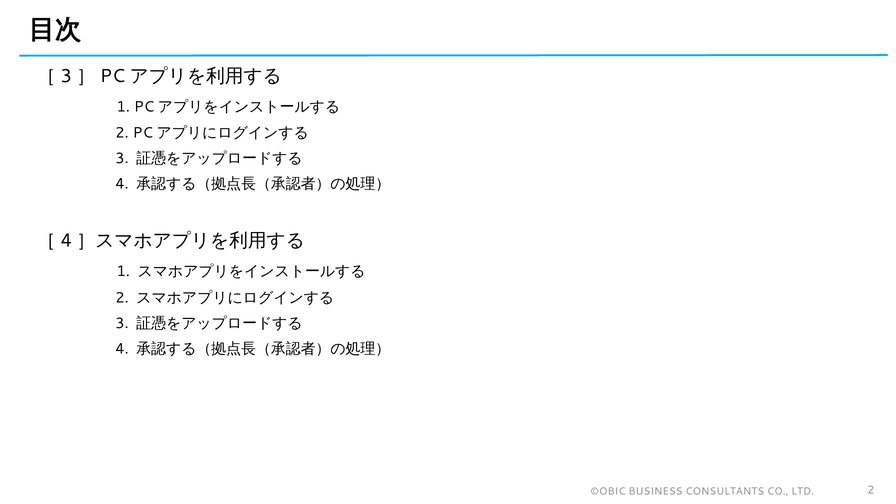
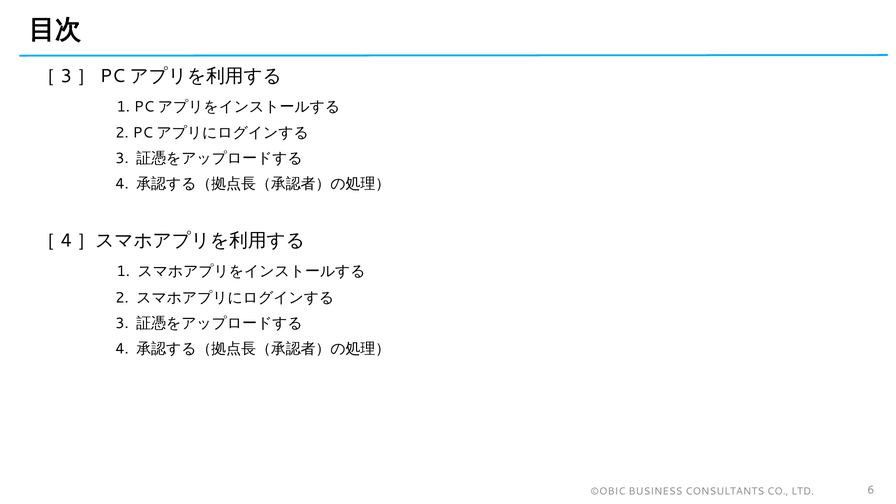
LTD 2: 2 -> 6 (871, 490)
